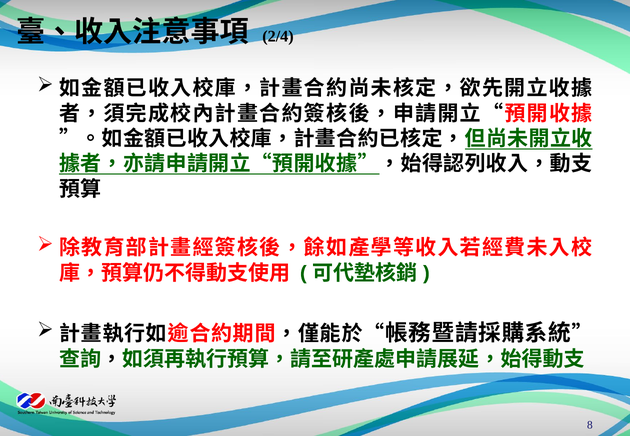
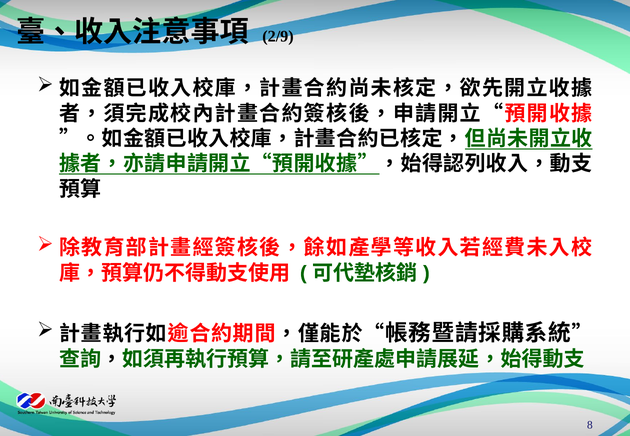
2/4: 2/4 -> 2/9 (278, 36)
